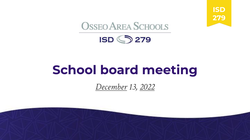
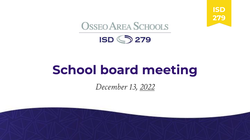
December underline: present -> none (111, 87)
